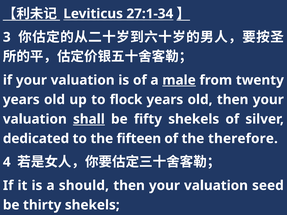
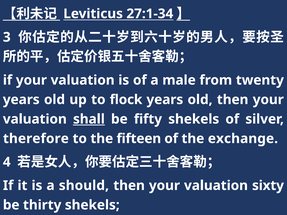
male underline: present -> none (179, 80)
dedicated: dedicated -> therefore (36, 139)
therefore: therefore -> exchange (243, 139)
seed: seed -> sixty (268, 186)
